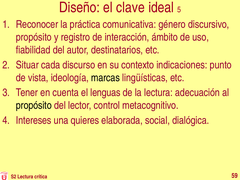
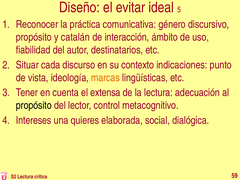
clave: clave -> evitar (130, 7)
registro: registro -> catalán (75, 37)
marcas colour: black -> orange (105, 78)
lenguas: lenguas -> extensa (105, 93)
